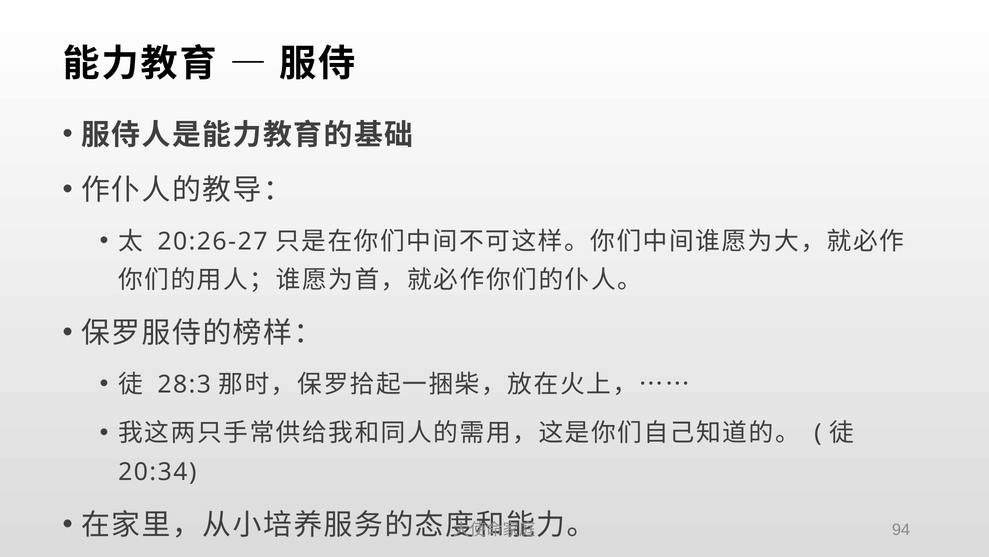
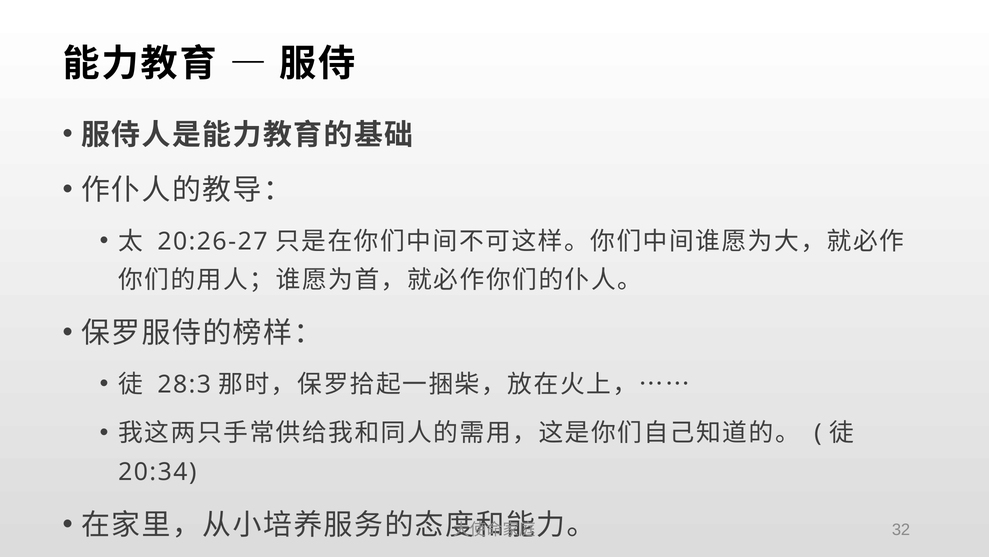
94: 94 -> 32 (901, 529)
